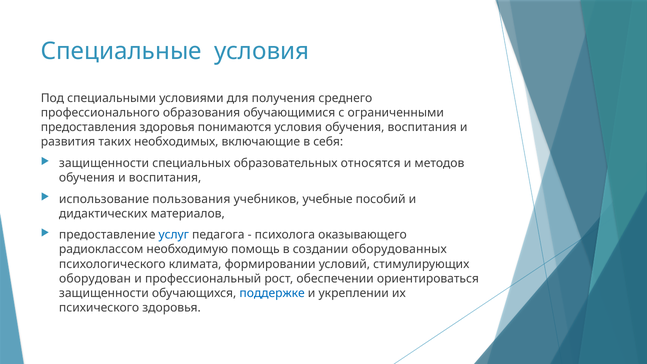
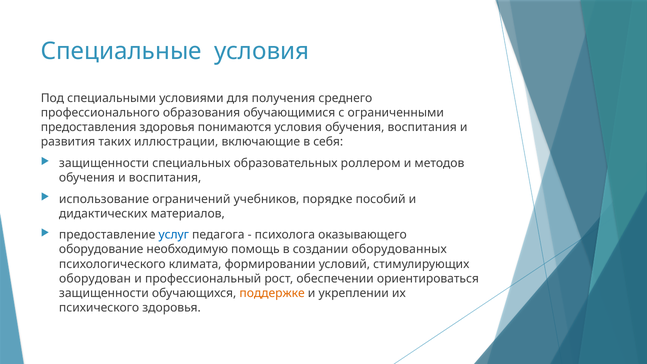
необходимых: необходимых -> иллюстрации (176, 142)
относятся: относятся -> роллером (371, 163)
пользования: пользования -> ограничений (191, 199)
учебные: учебные -> порядке (327, 199)
радиоклассом: радиоклассом -> оборудование (101, 249)
поддержке colour: blue -> orange (272, 293)
